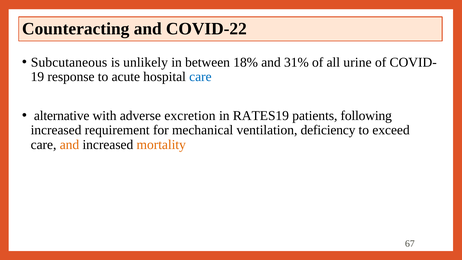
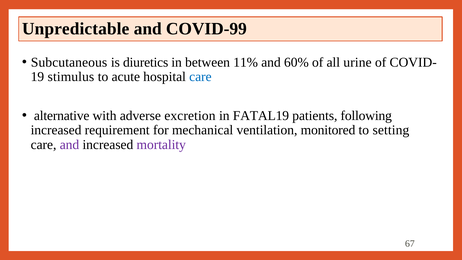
Counteracting: Counteracting -> Unpredictable (76, 29)
COVID-22: COVID-22 -> COVID-99 (206, 29)
unlikely: unlikely -> diuretics (146, 62)
18%: 18% -> 11% (246, 62)
31%: 31% -> 60% (296, 62)
response: response -> stimulus (71, 77)
RATES19: RATES19 -> FATAL19 (261, 116)
deficiency: deficiency -> monitored (328, 130)
exceed: exceed -> setting (391, 130)
and colour: orange -> purple (69, 145)
mortality colour: orange -> purple (161, 145)
